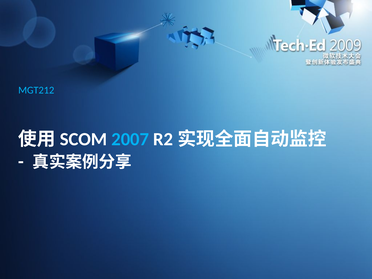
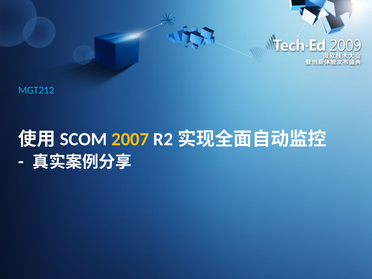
2007 colour: light blue -> yellow (130, 139)
